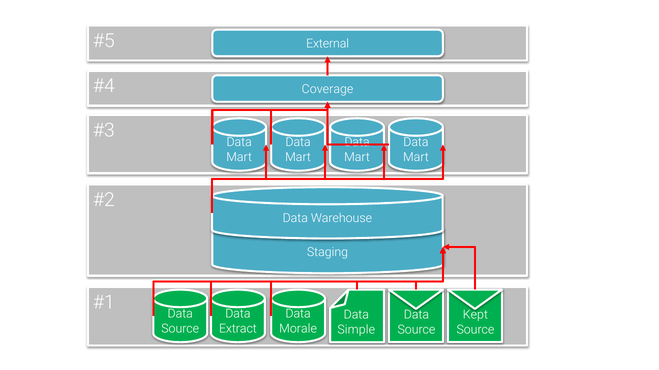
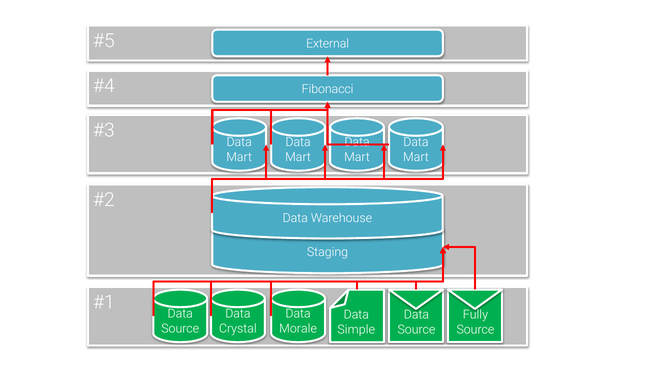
Coverage: Coverage -> Fibonacci (328, 90)
Kept: Kept -> Fully (475, 315)
Extract: Extract -> Crystal (238, 329)
